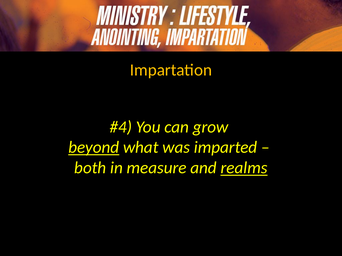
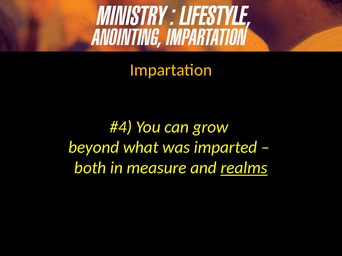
beyond underline: present -> none (94, 148)
